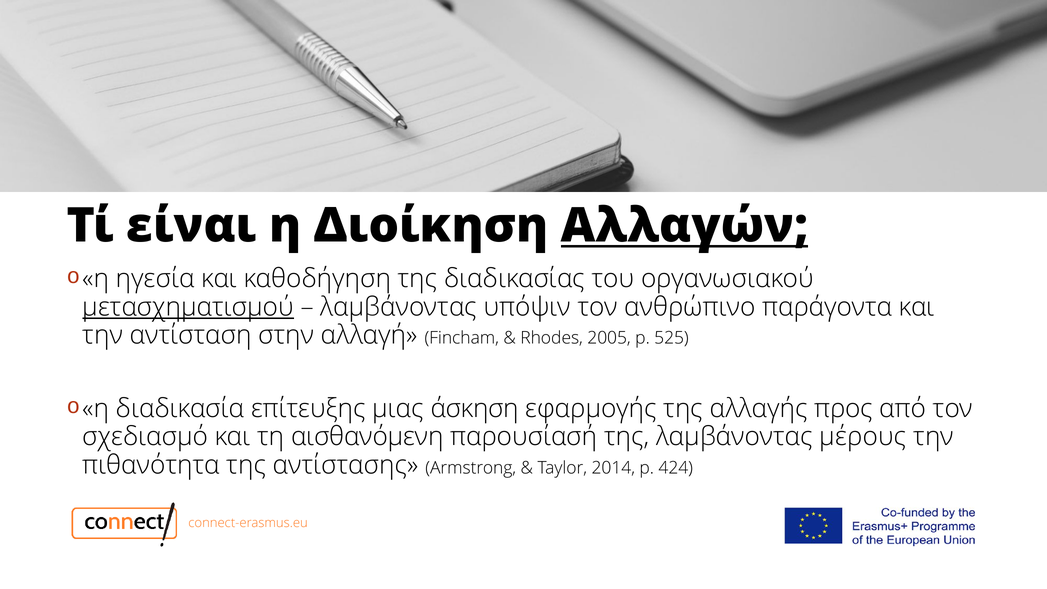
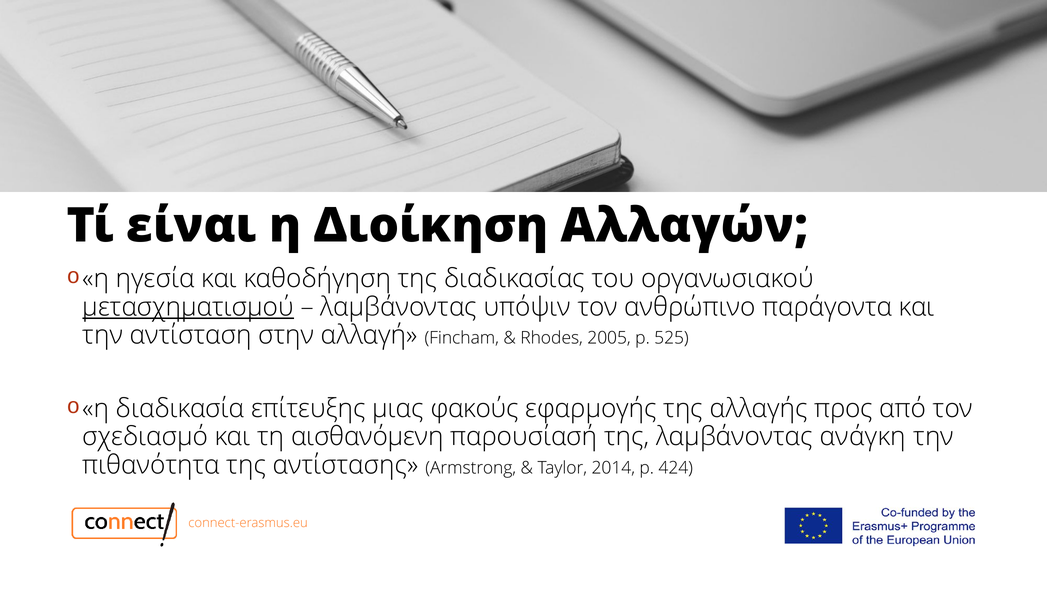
Αλλαγών underline: present -> none (685, 226)
άσκηση: άσκηση -> φακούς (475, 408)
μέρους: μέρους -> ανάγκη (863, 437)
